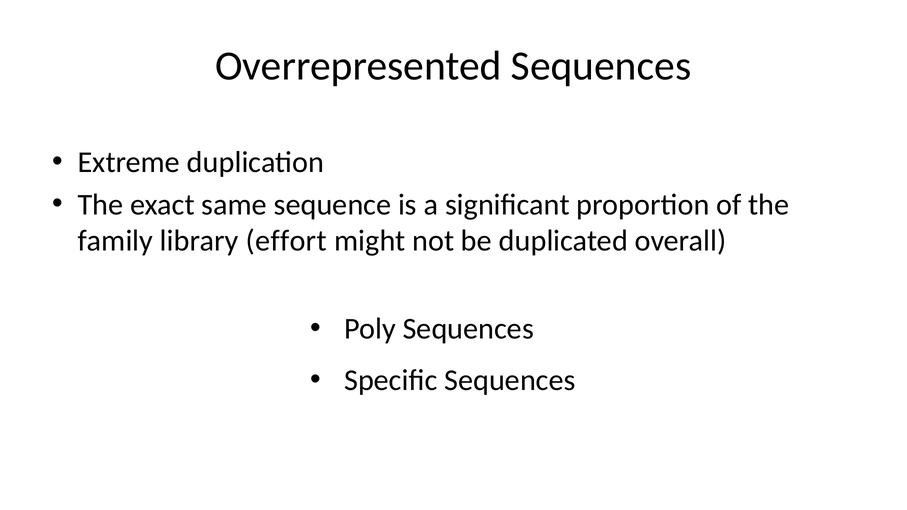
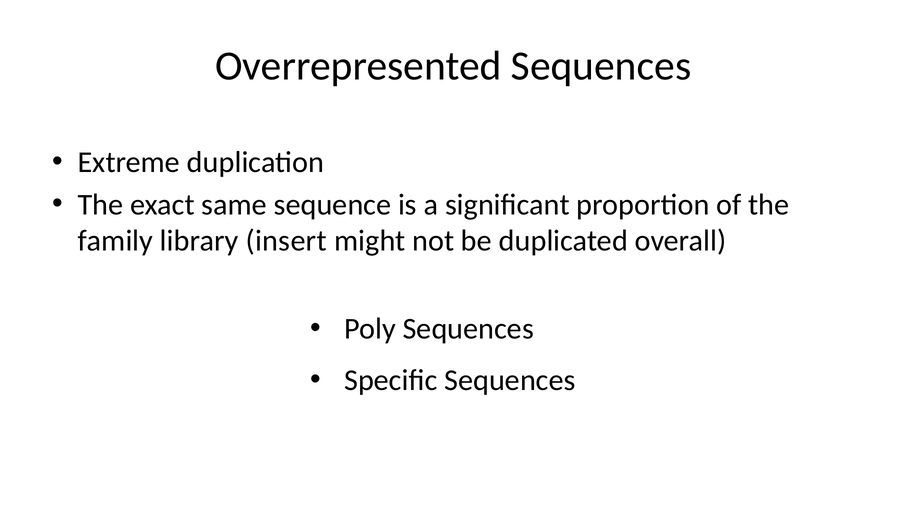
effort: effort -> insert (286, 241)
